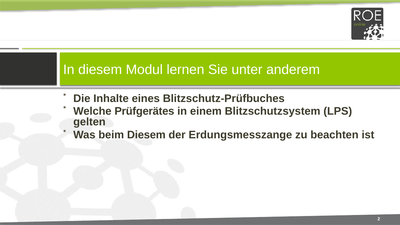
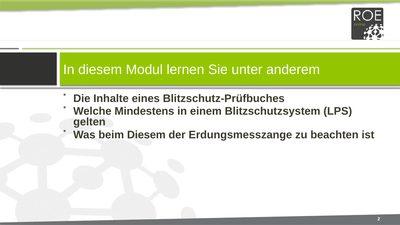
Prüfgerätes: Prüfgerätes -> Mindestens (144, 111)
